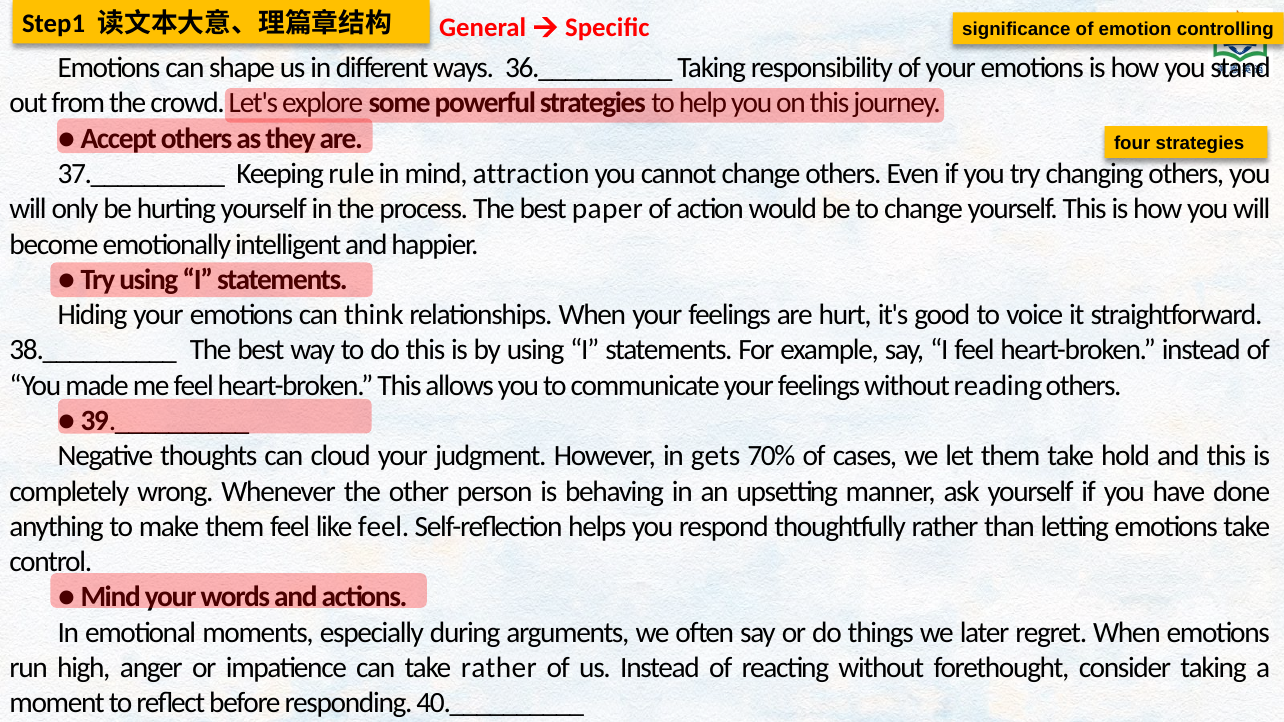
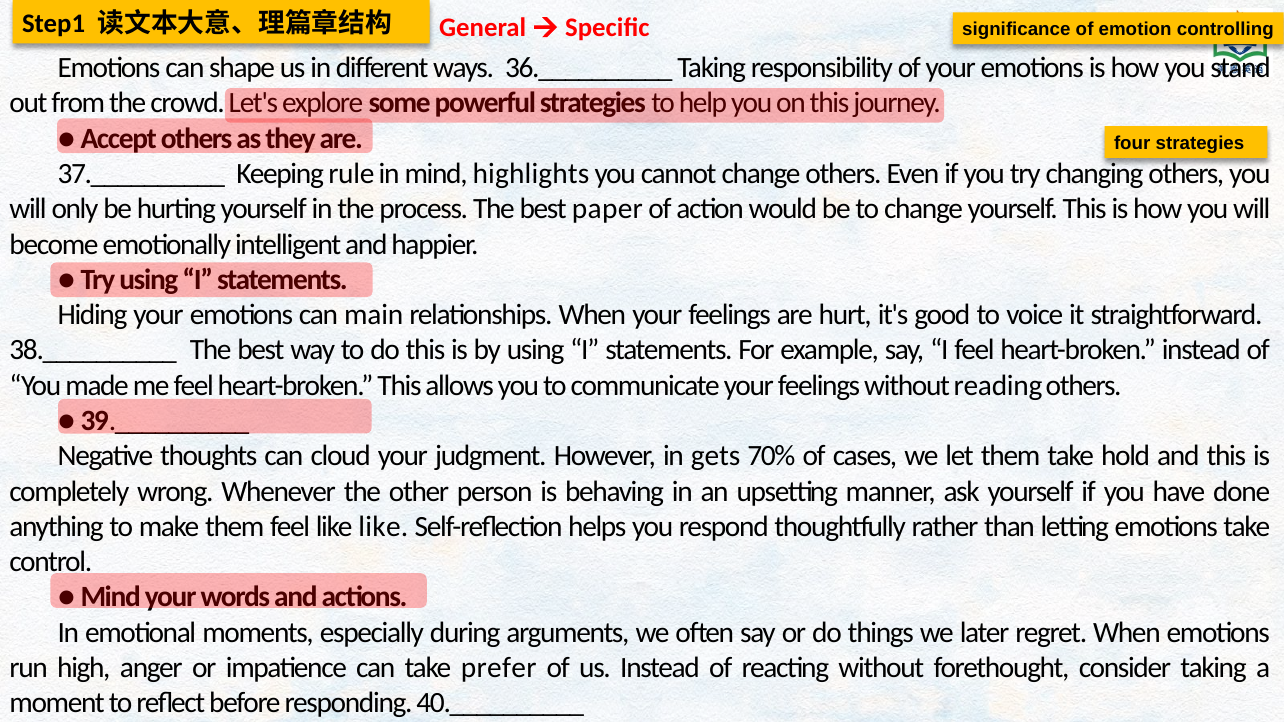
attraction: attraction -> highlights (531, 174)
think: think -> main (374, 315)
like feel: feel -> like (383, 527)
take rather: rather -> prefer (499, 668)
